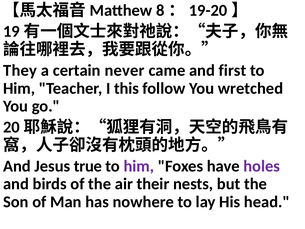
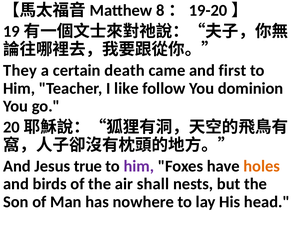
never: never -> death (125, 70)
this: this -> like (126, 88)
wretched: wretched -> dominion (251, 88)
holes colour: purple -> orange (262, 166)
their: their -> shall (153, 184)
